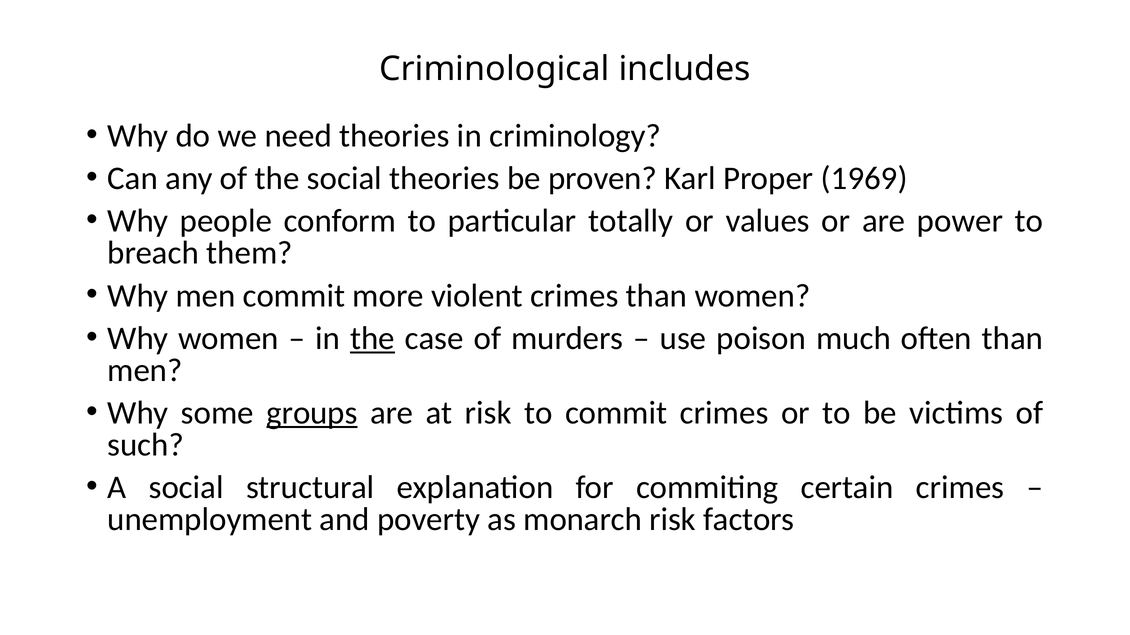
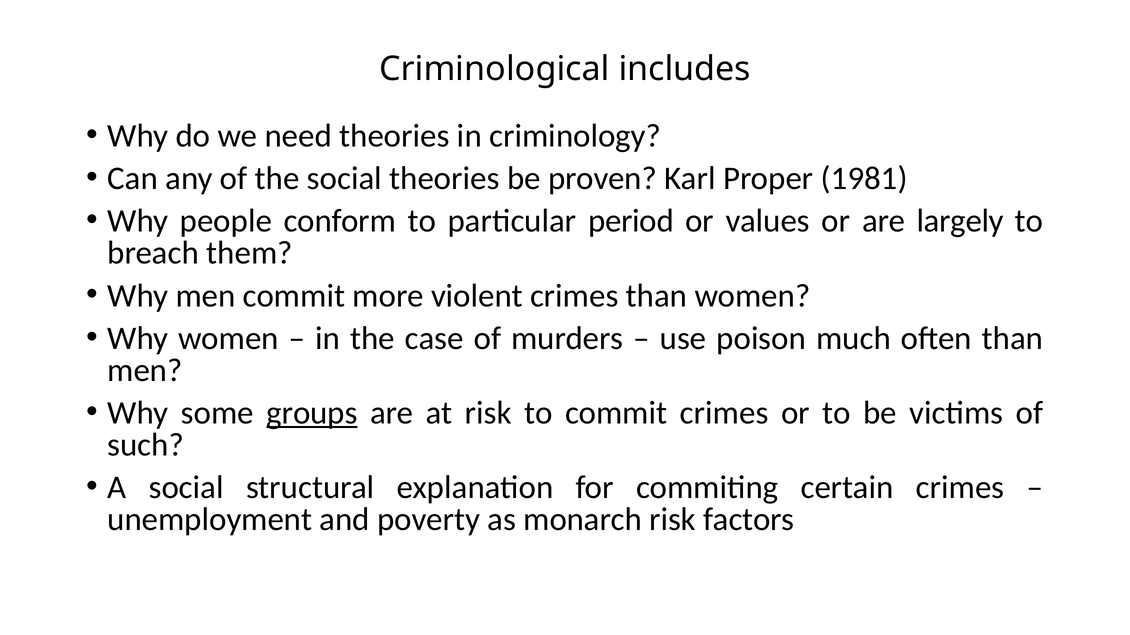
1969: 1969 -> 1981 (864, 179)
totally: totally -> period (631, 221)
power: power -> largely (960, 221)
the underline: present -> none (373, 339)
